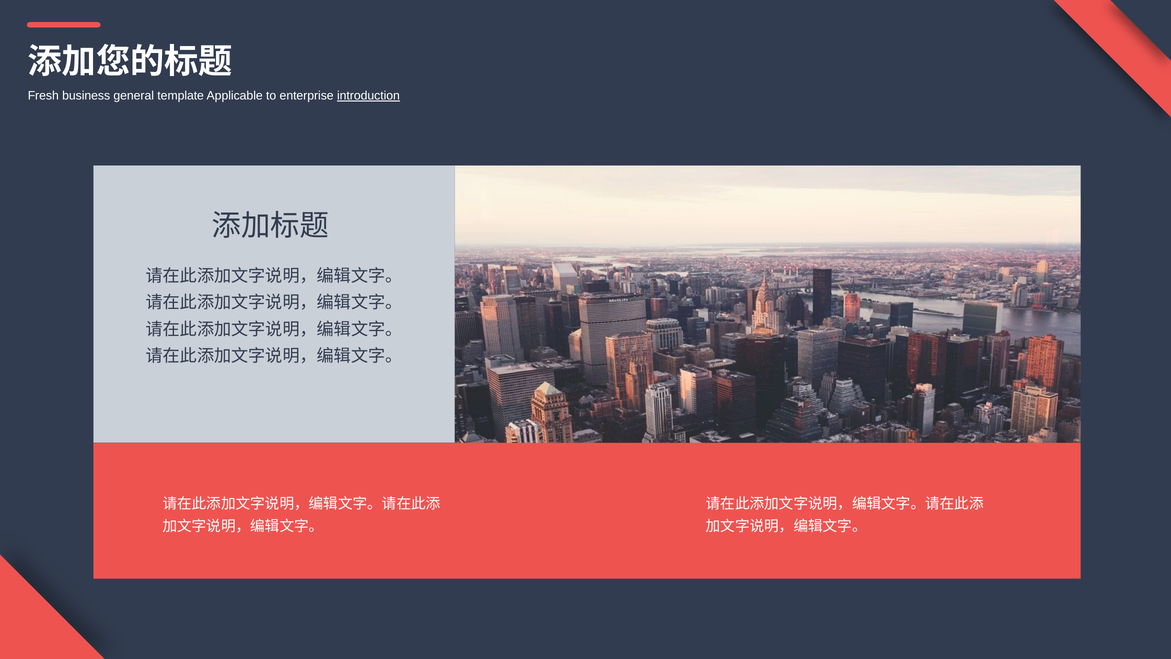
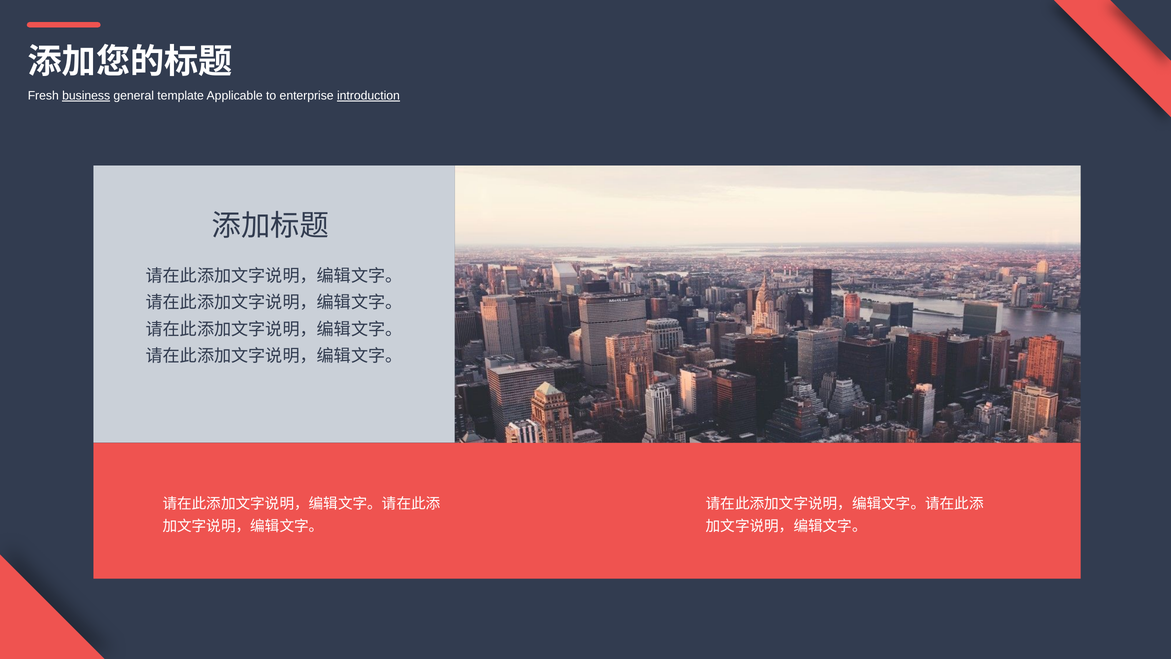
business underline: none -> present (86, 96)
